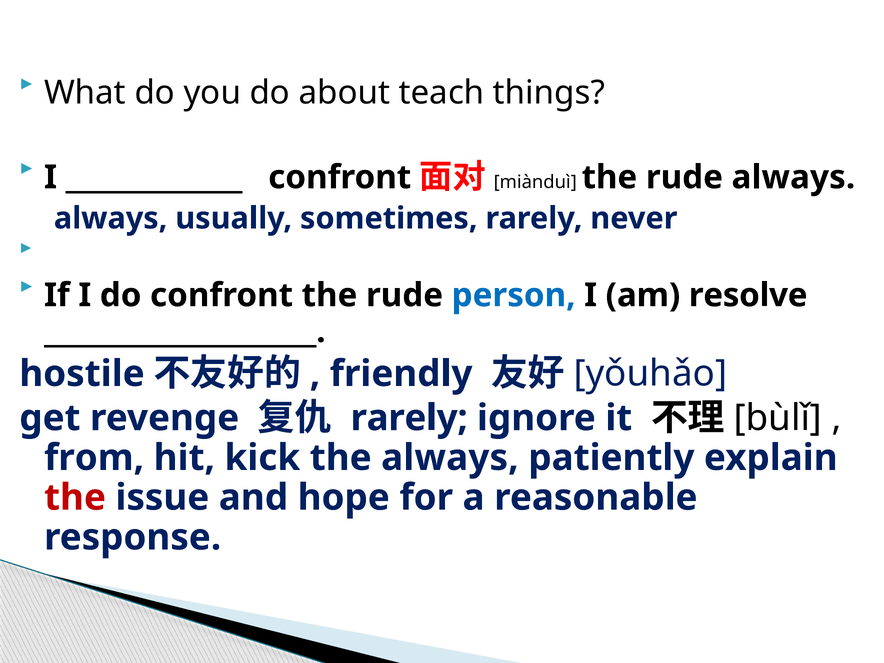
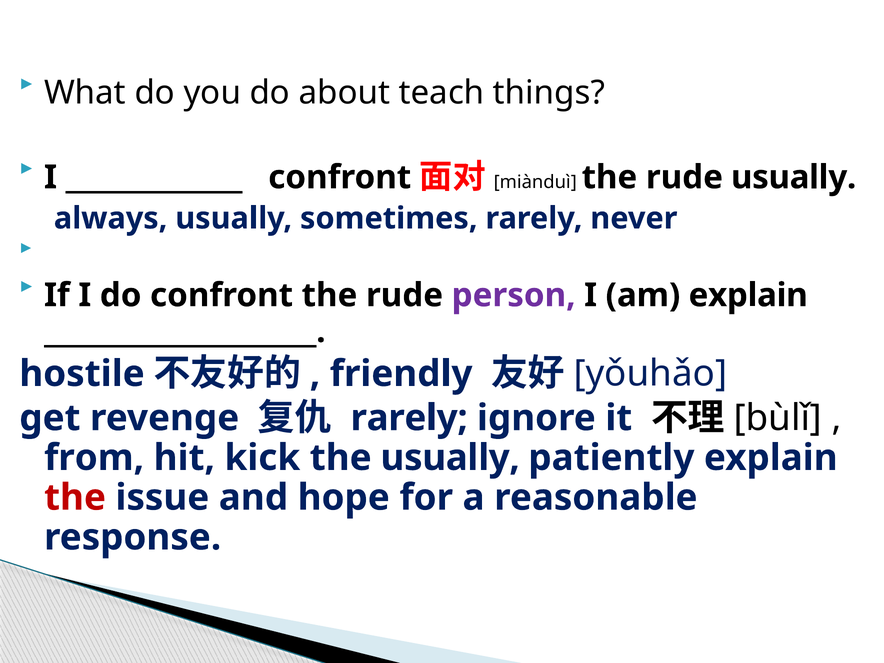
rude always: always -> usually (794, 177)
person colour: blue -> purple (514, 295)
am resolve: resolve -> explain (748, 295)
the always: always -> usually (450, 458)
